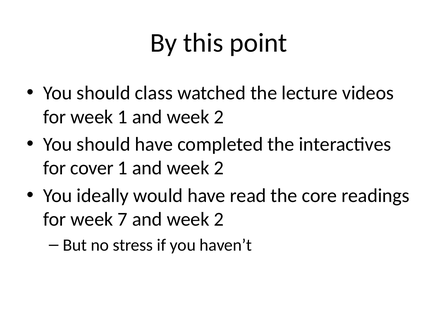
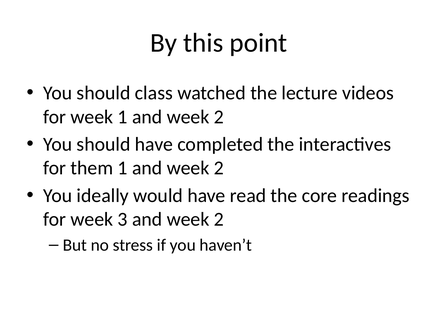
cover: cover -> them (92, 168)
7: 7 -> 3 (123, 219)
